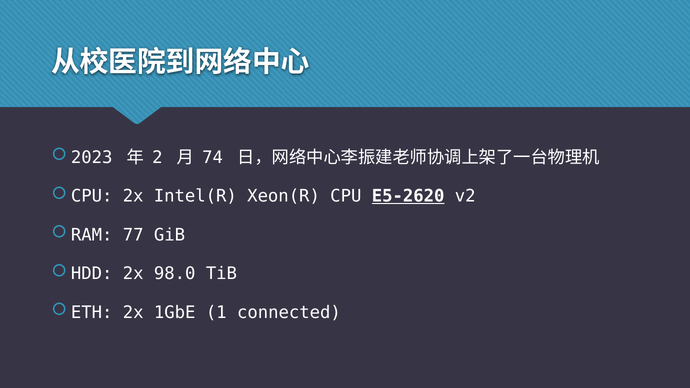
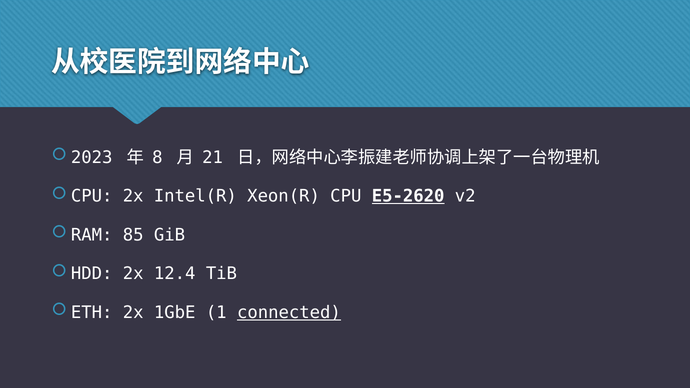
2: 2 -> 8 (157, 157)
74: 74 -> 21 (213, 157)
77: 77 -> 85 (133, 235)
98.0: 98.0 -> 12.4 (175, 274)
connected underline: none -> present (289, 313)
